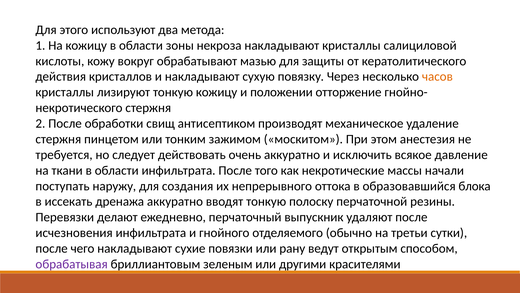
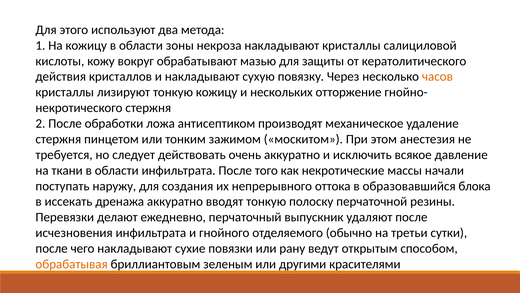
положении: положении -> нескольких (281, 92)
свищ: свищ -> ложа (161, 123)
обрабатывая colour: purple -> orange (72, 264)
